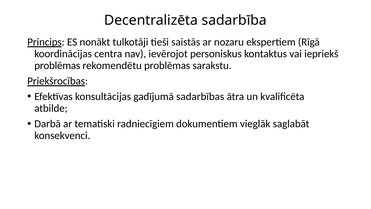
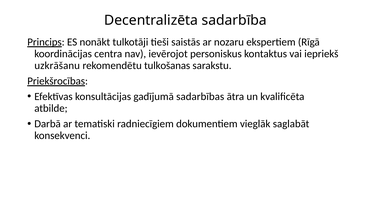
problēmas: problēmas -> uzkrāšanu (57, 65)
rekomendētu problēmas: problēmas -> tulkošanas (167, 65)
